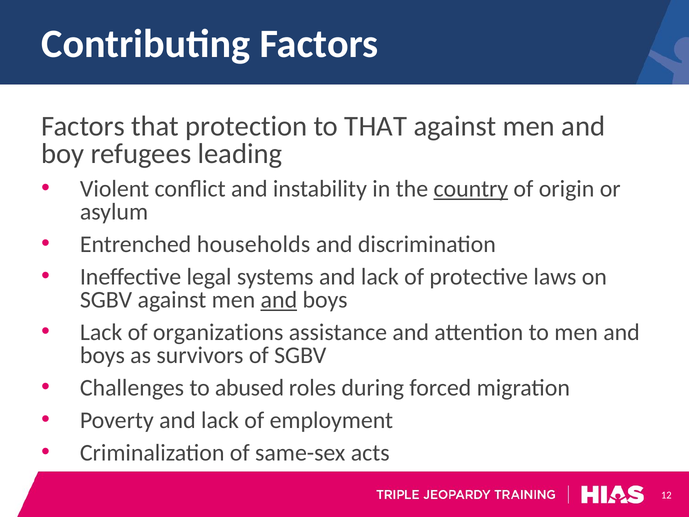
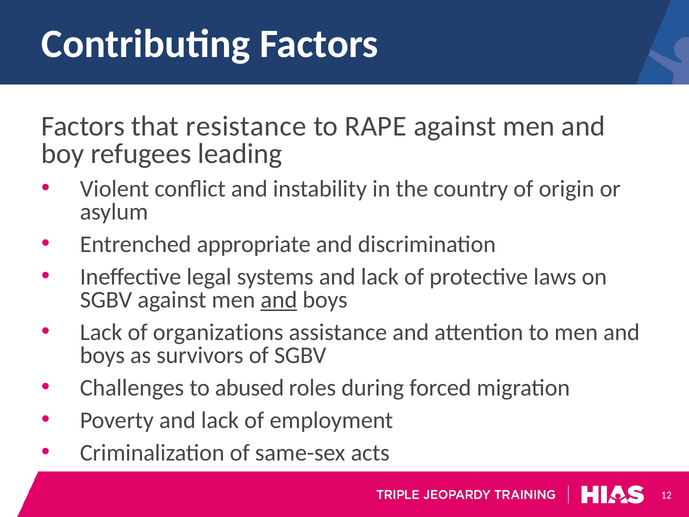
protection: protection -> resistance (246, 126)
to THAT: THAT -> RAPE (376, 126)
country underline: present -> none (471, 189)
households: households -> appropriate (254, 244)
